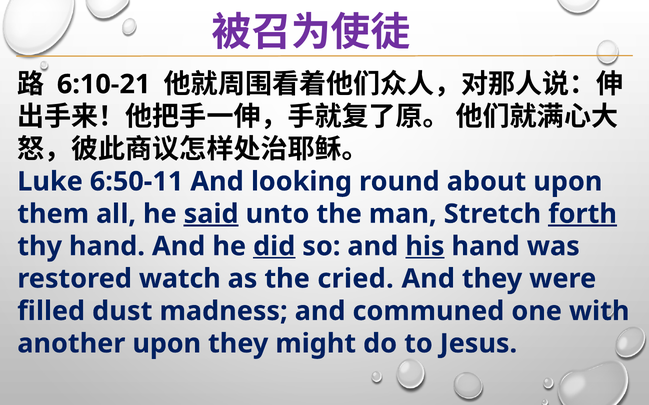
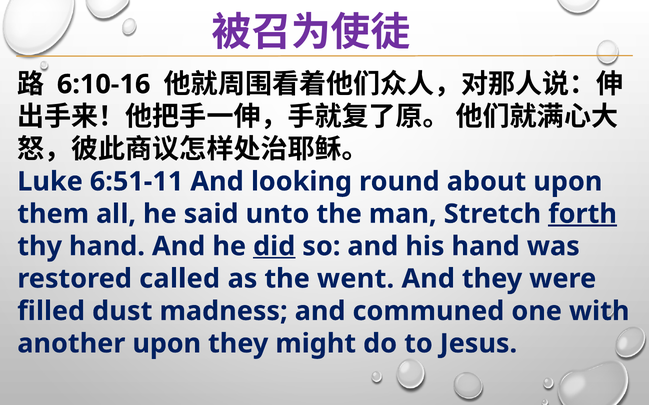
6:10-21: 6:10-21 -> 6:10-16 (104, 84)
6:50-11: 6:50-11 -> 6:51-11 (137, 182)
said underline: present -> none (211, 214)
his underline: present -> none (425, 247)
watch: watch -> called (180, 279)
cried: cried -> went (356, 279)
